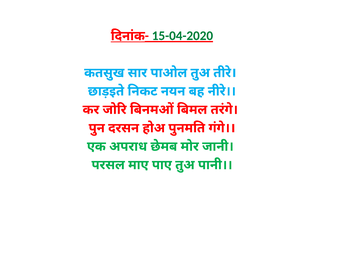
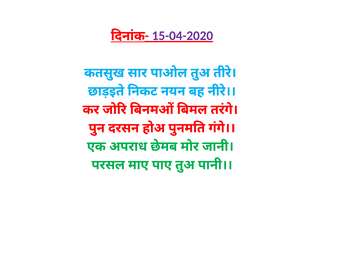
15-04-2020 colour: green -> purple (182, 36)
